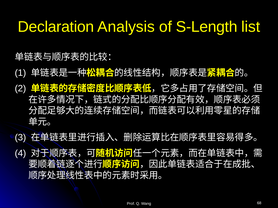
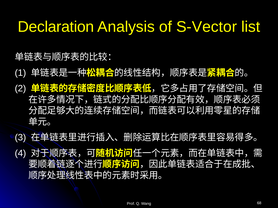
S-Length: S-Length -> S-Vector (207, 27)
